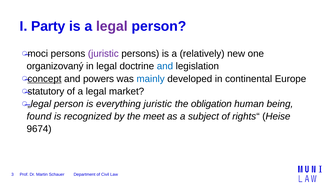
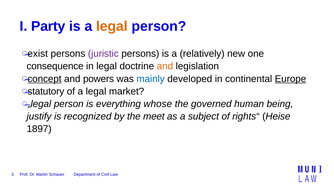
legal colour: purple -> orange (112, 26)
moci: moci -> exist (38, 54)
organizovaný: organizovaný -> consequence (55, 66)
and colour: blue -> orange (165, 66)
Europe underline: none -> present (291, 79)
everything juristic: juristic -> whose (158, 104)
obligation: obligation -> governed (211, 104)
found: found -> justify (39, 116)
9674: 9674 -> 1897 (39, 129)
